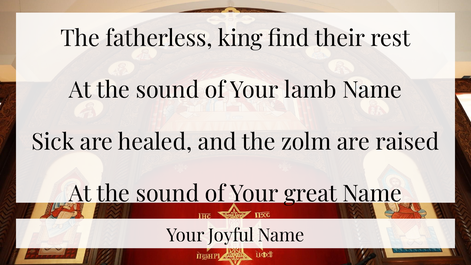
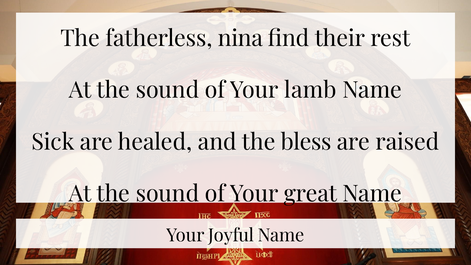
king: king -> nina (240, 38)
zolm: zolm -> bless (306, 142)
